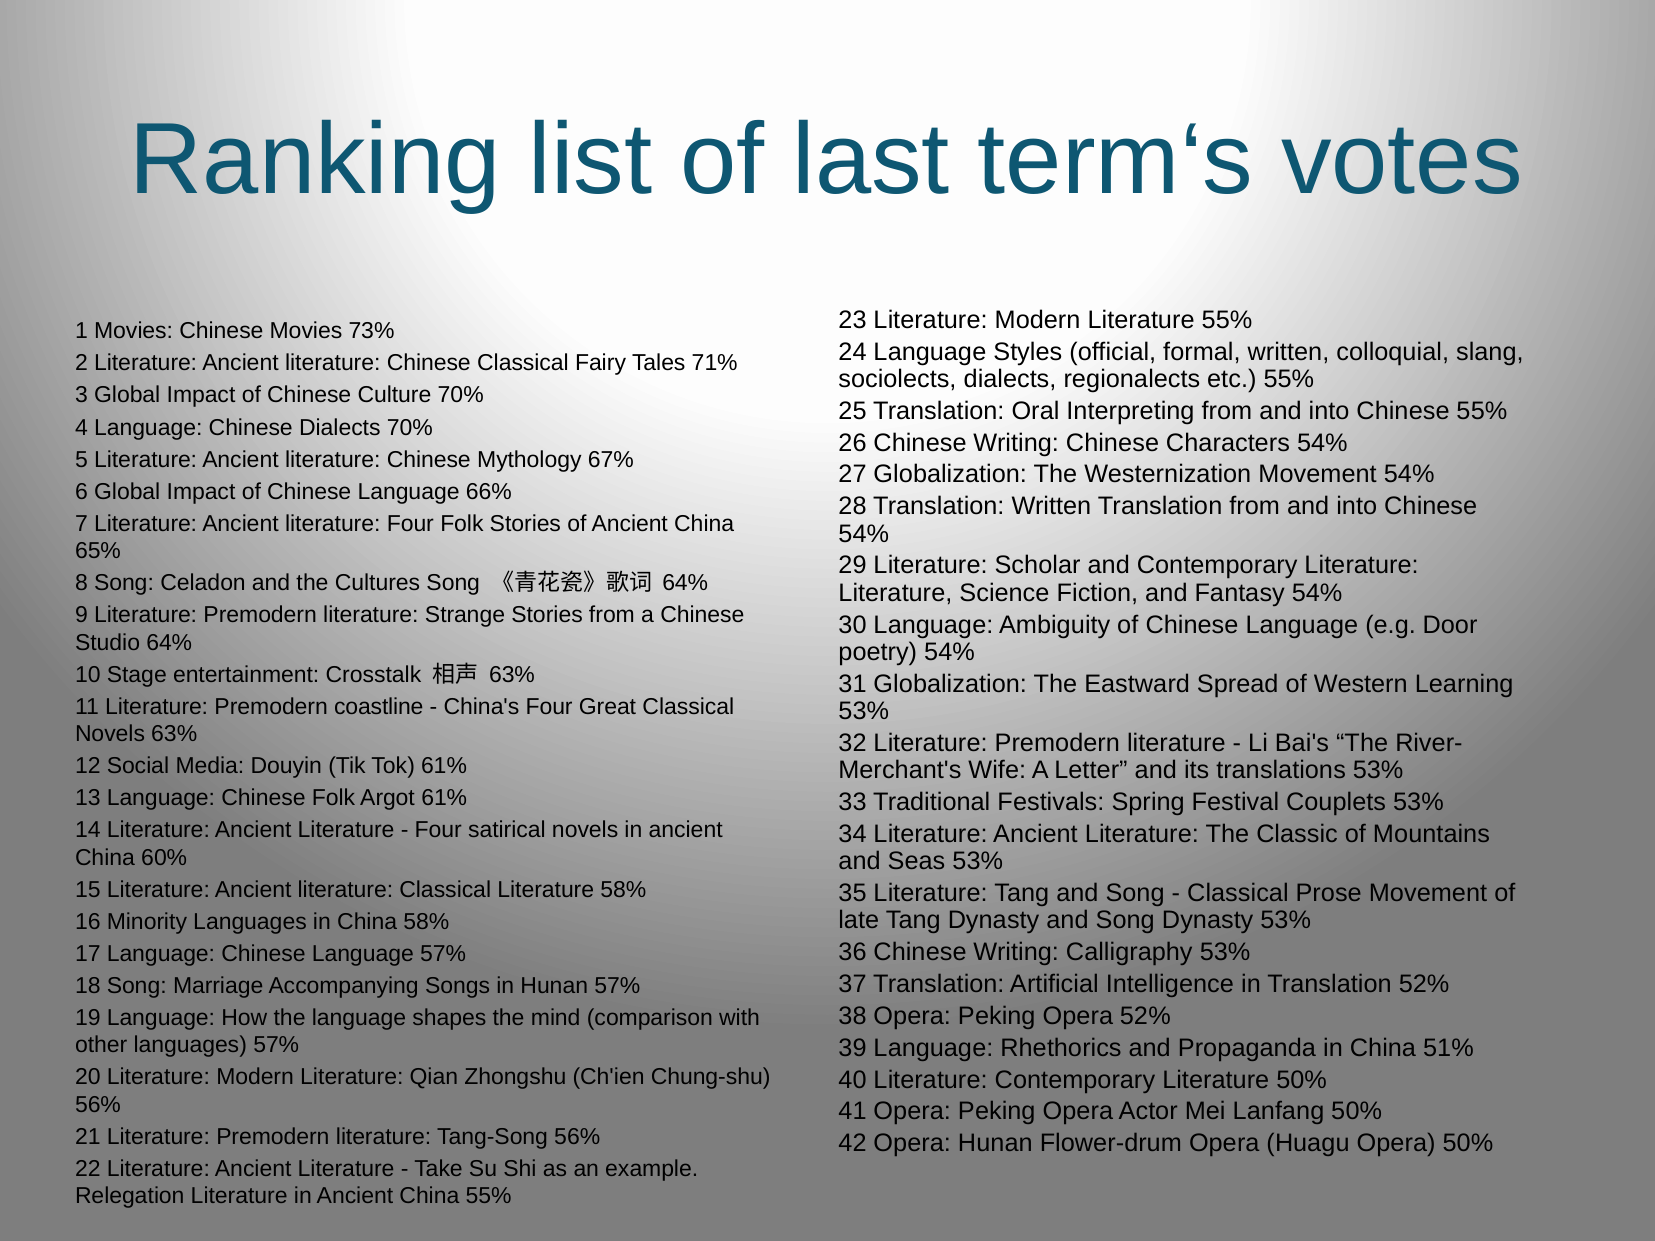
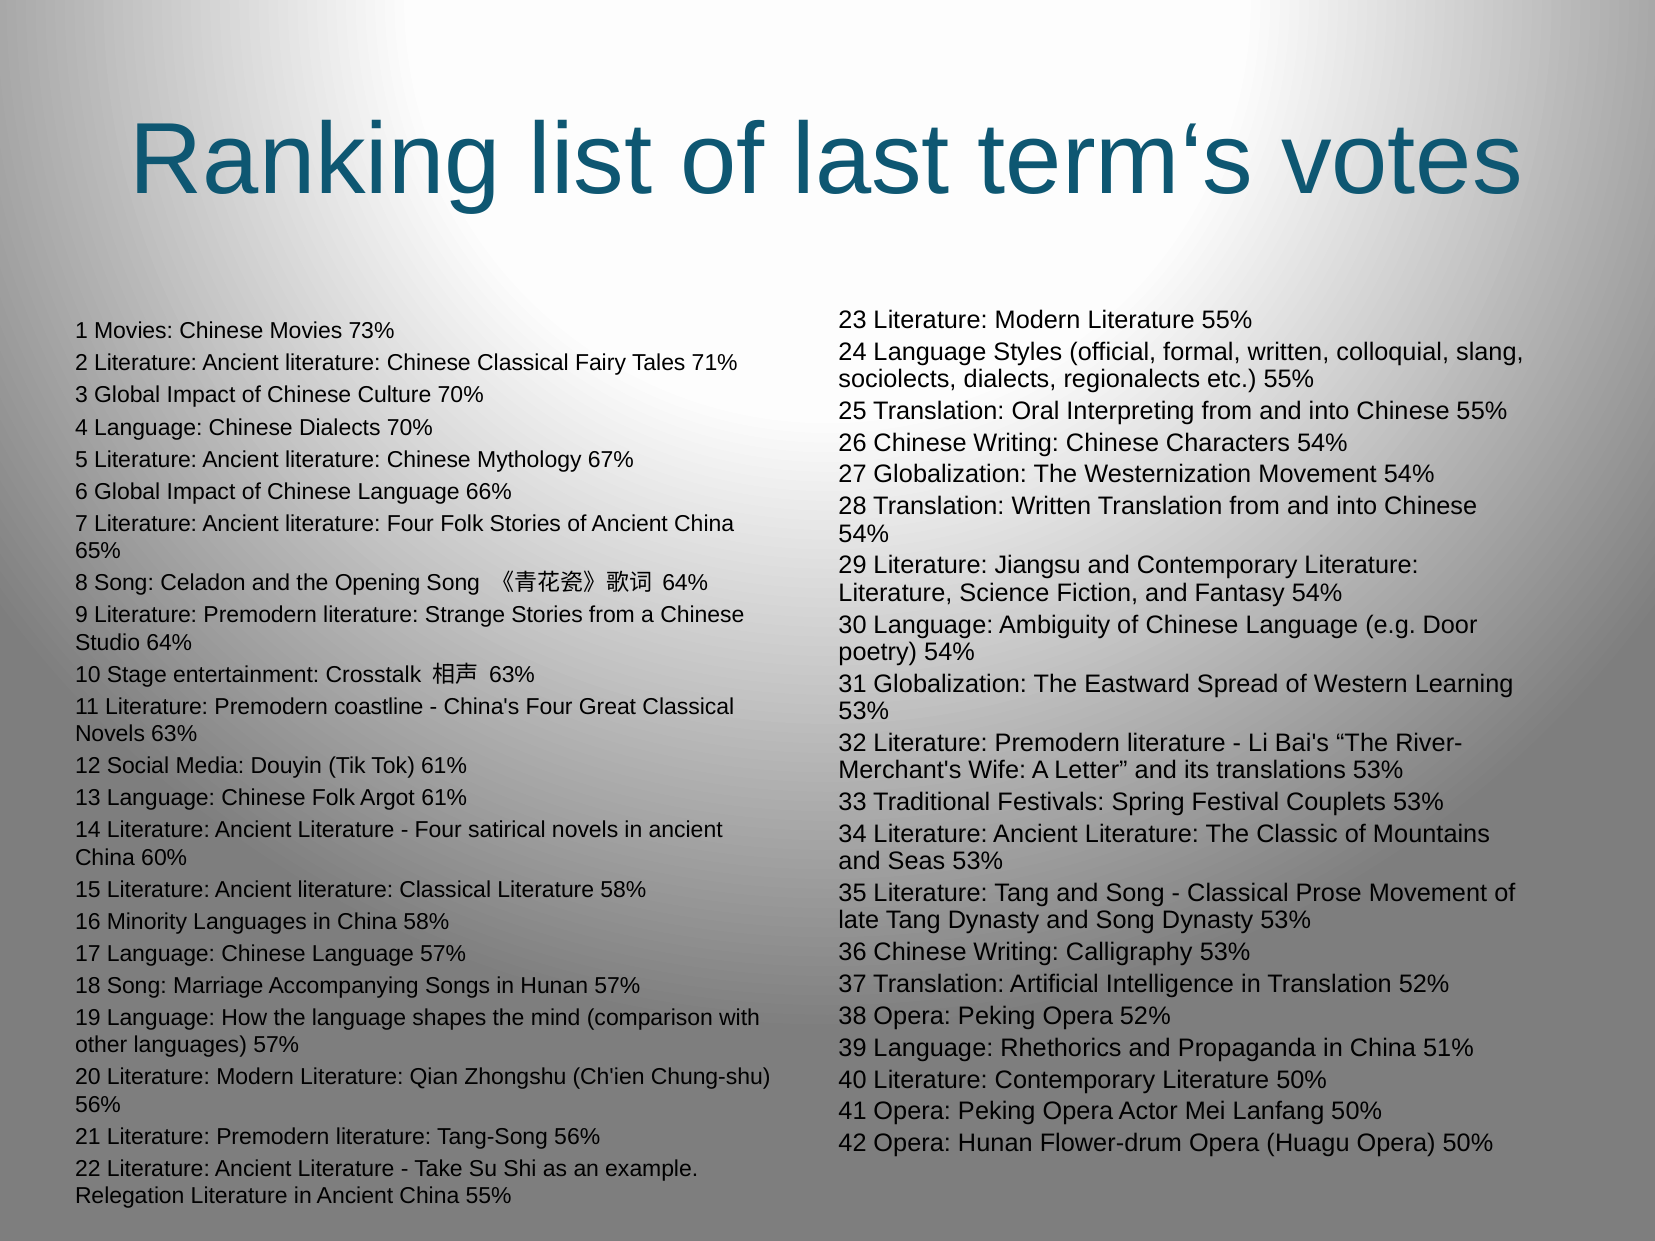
Scholar: Scholar -> Jiangsu (1038, 566)
Cultures: Cultures -> Opening (378, 583)
